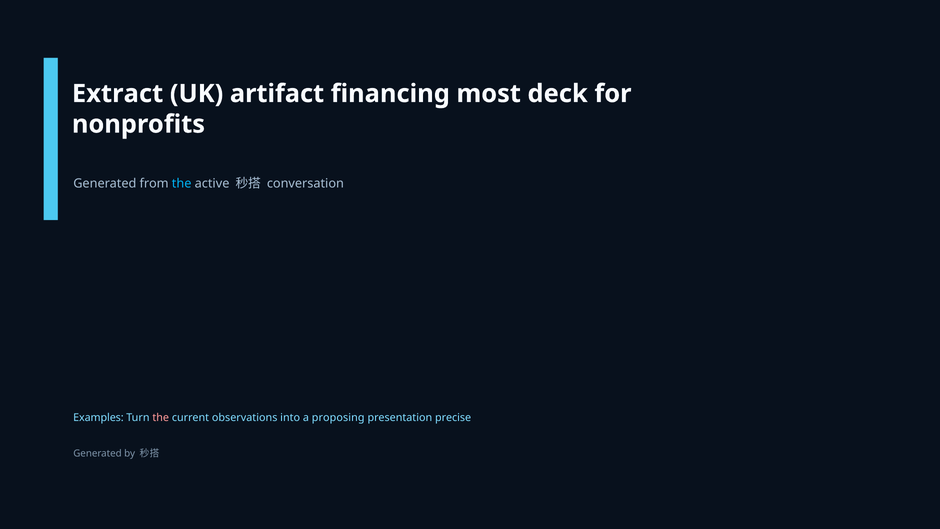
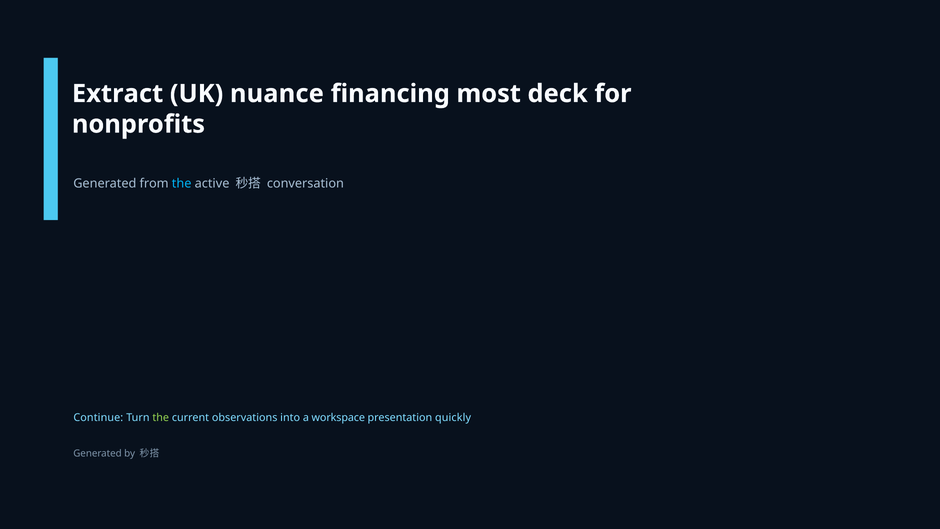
artifact: artifact -> nuance (277, 94)
Examples: Examples -> Continue (98, 417)
the colour: pink -> light green (161, 417)
proposing: proposing -> workspace (338, 417)
precise: precise -> quickly (453, 417)
